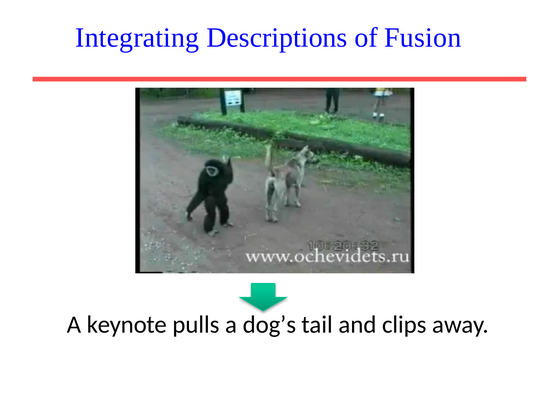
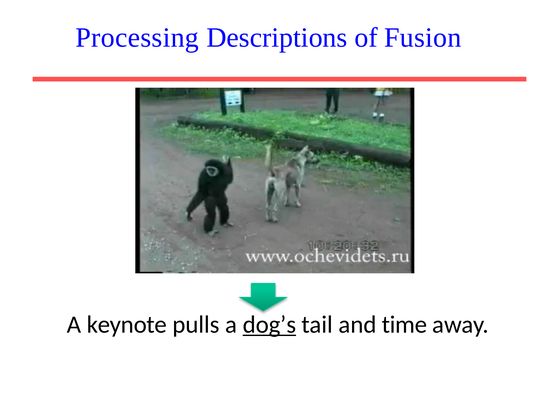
Integrating: Integrating -> Processing (137, 38)
dog’s underline: none -> present (269, 325)
clips: clips -> time (405, 325)
